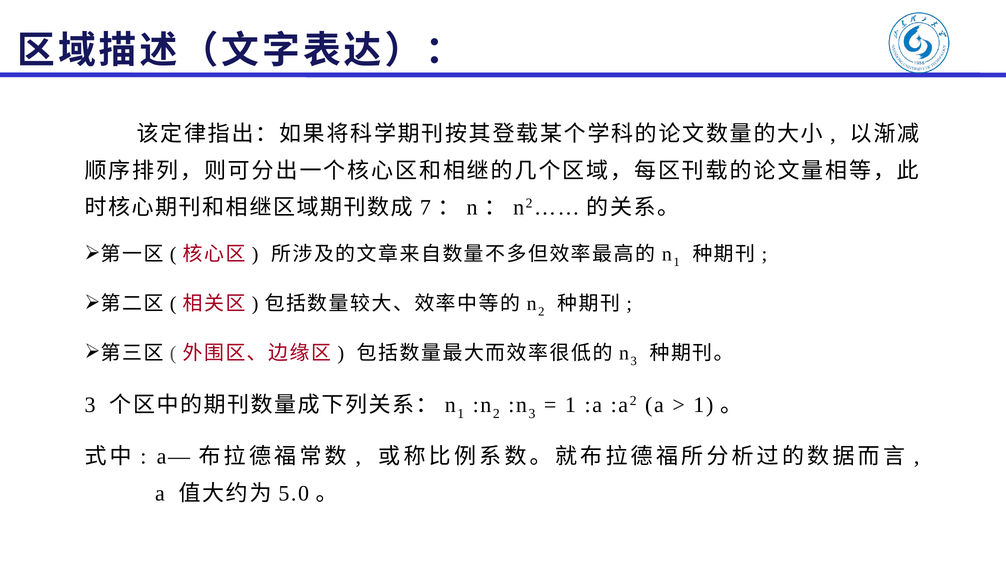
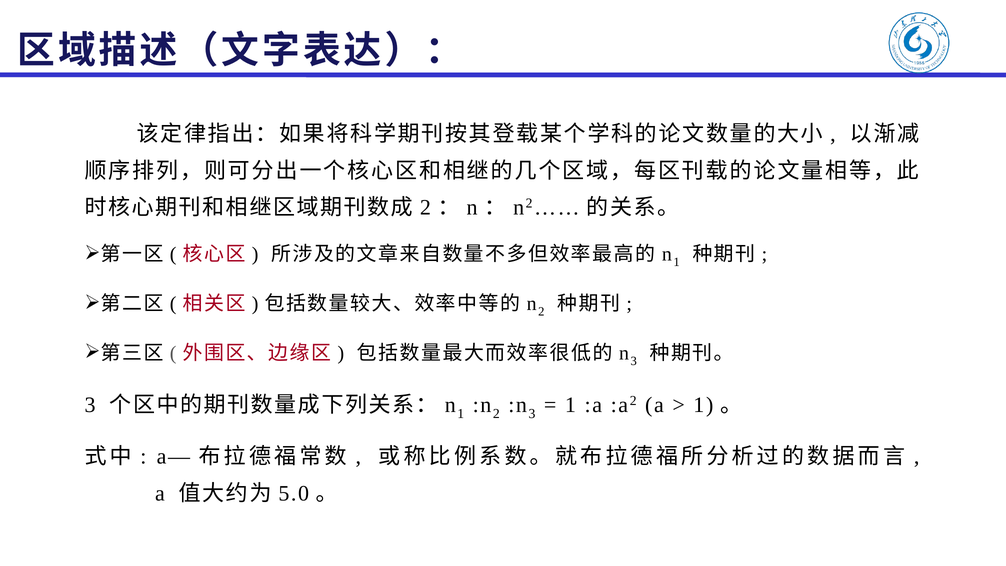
7: 7 -> 2 (425, 208)
